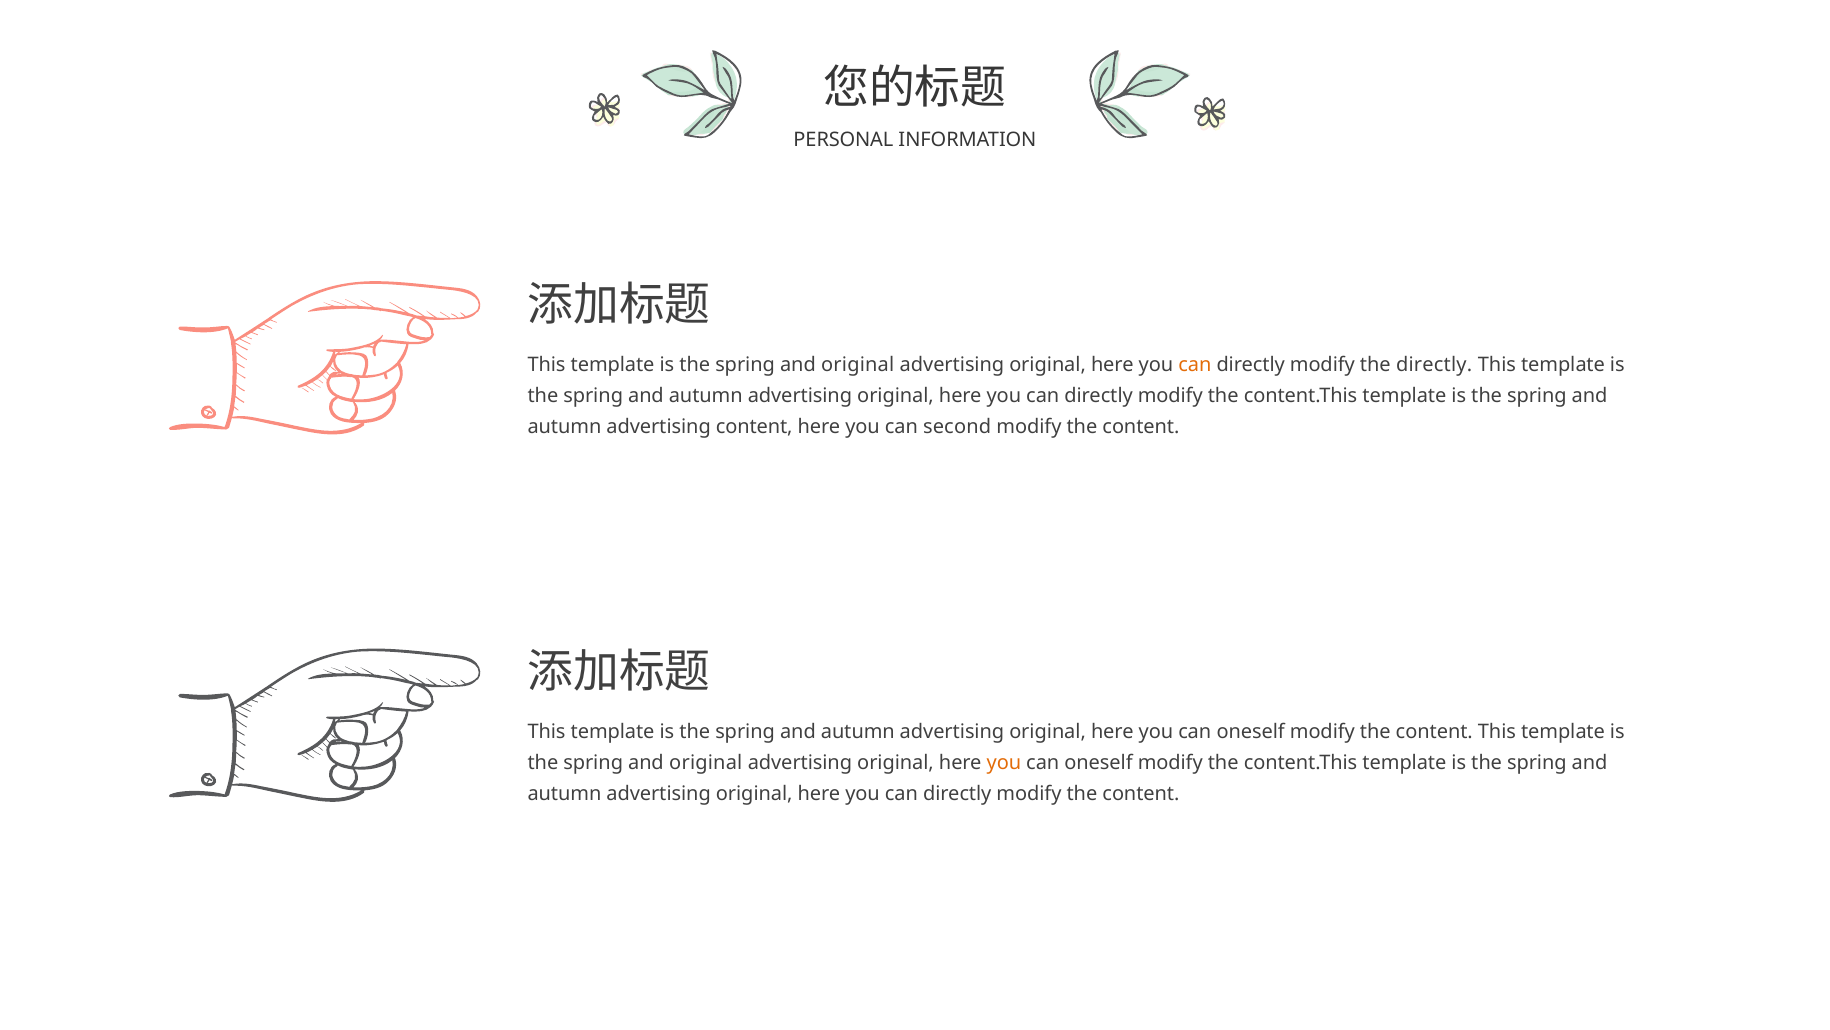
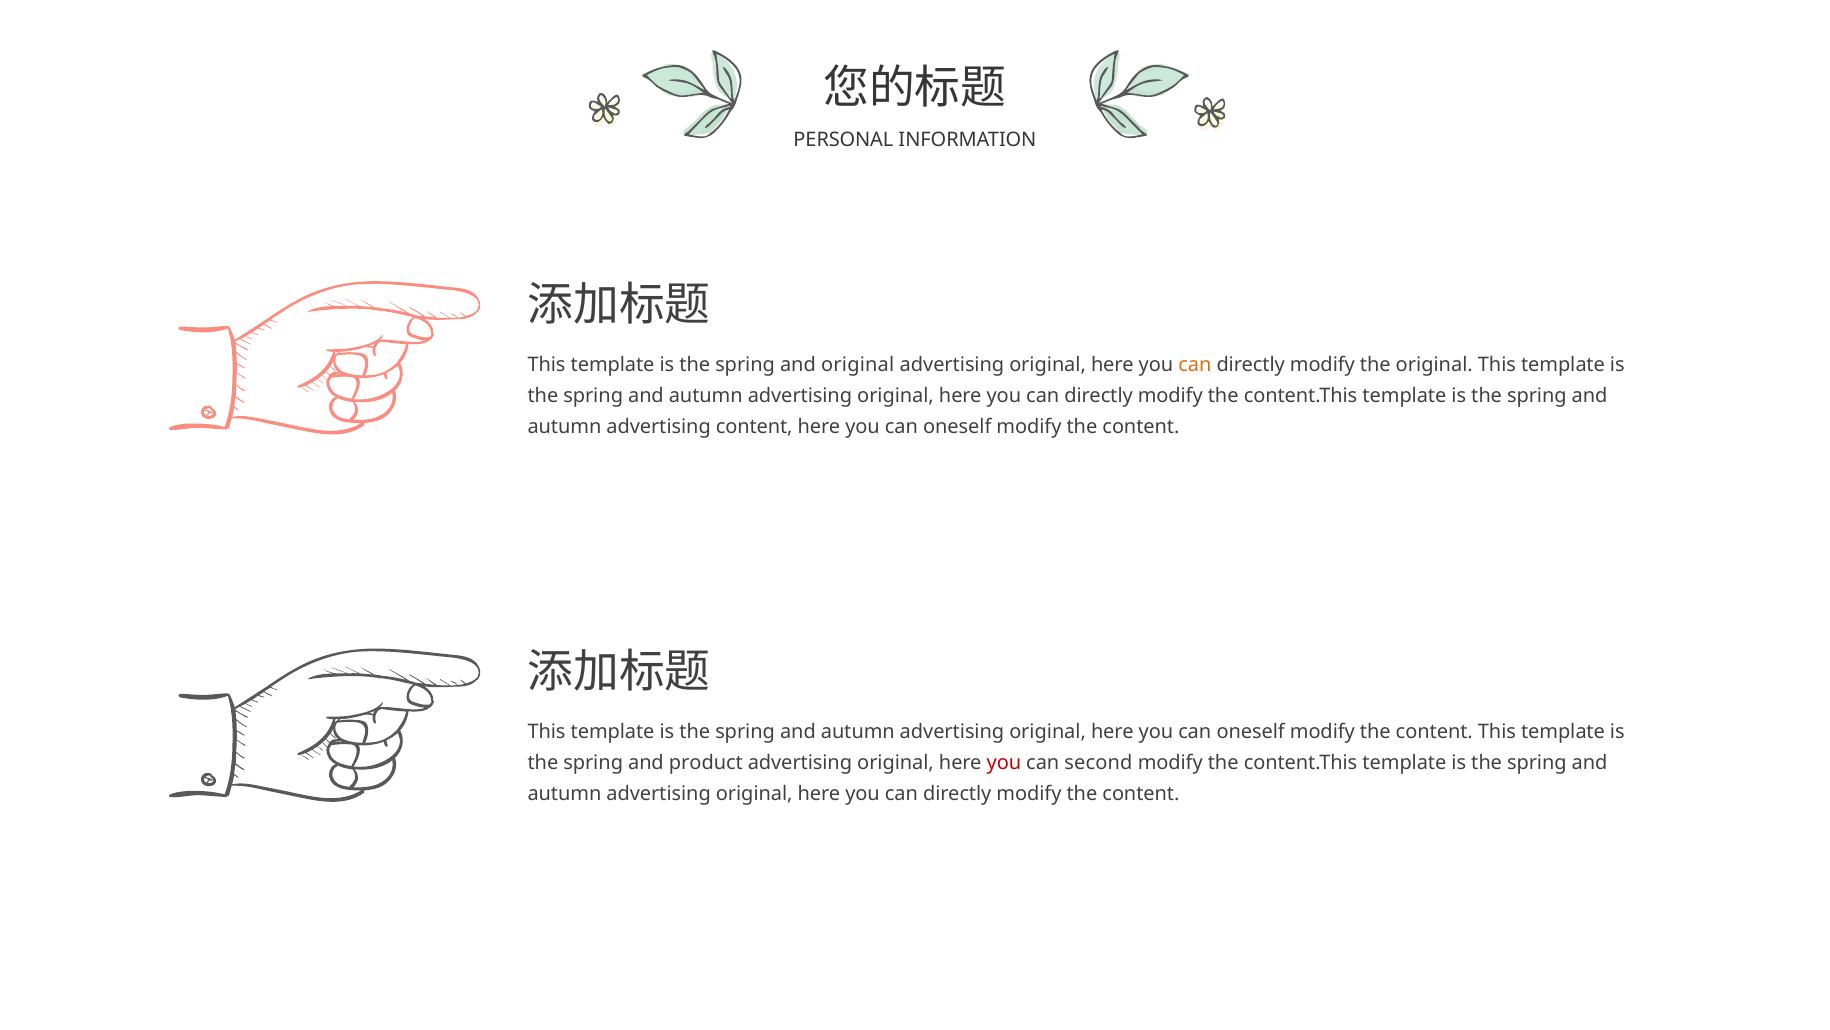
the directly: directly -> original (1434, 364)
second: second -> oneself (957, 427)
original: original -> product (706, 763)
you colour: orange -> red (1004, 763)
oneself: oneself -> second (1098, 763)
